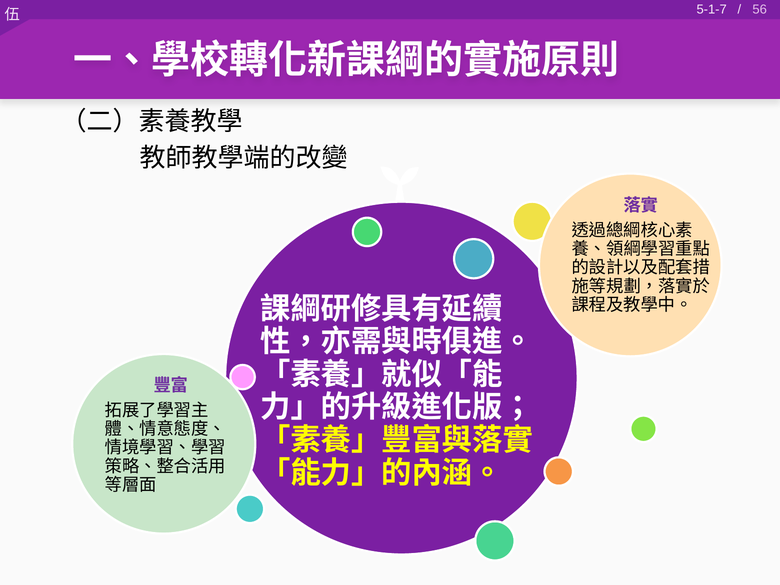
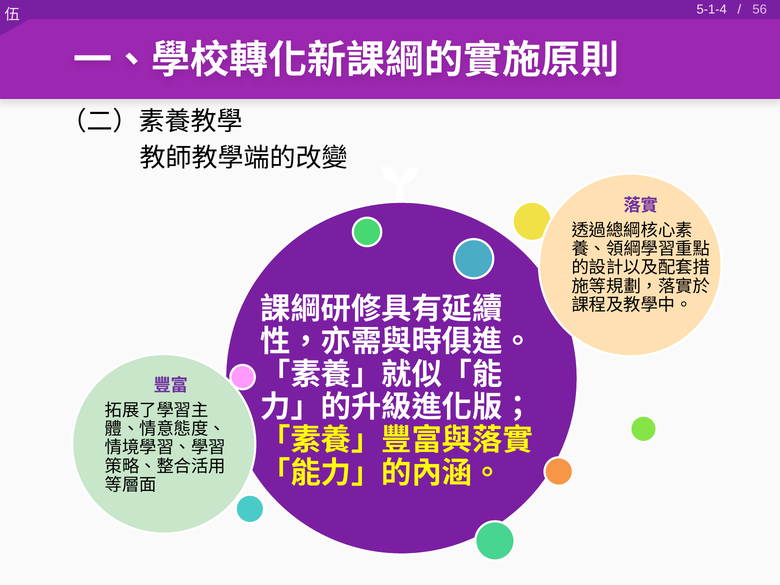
5-1-7: 5-1-7 -> 5-1-4 (712, 10)
